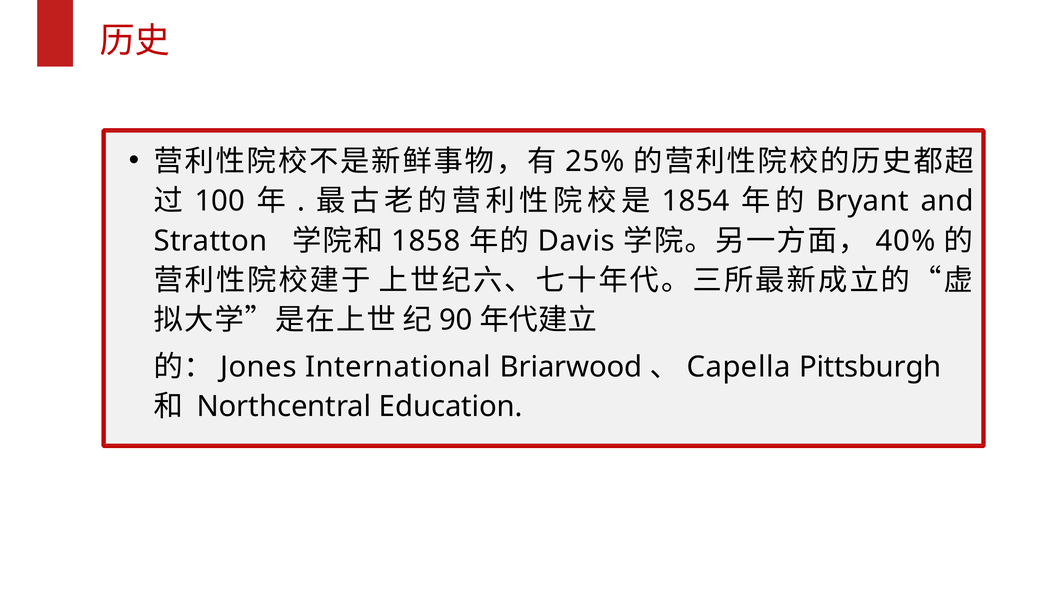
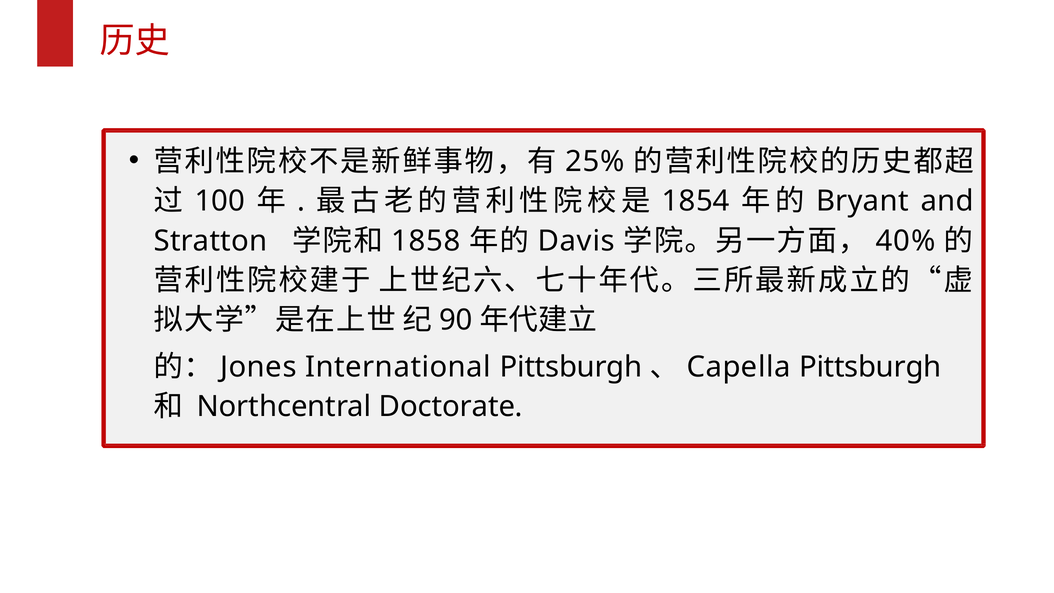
International Briarwood: Briarwood -> Pittsburgh (571, 367)
Education: Education -> Doctorate (451, 407)
